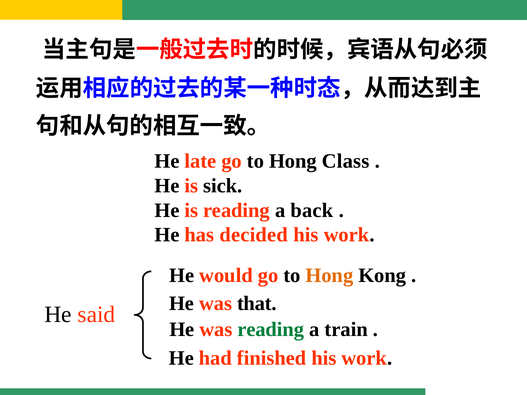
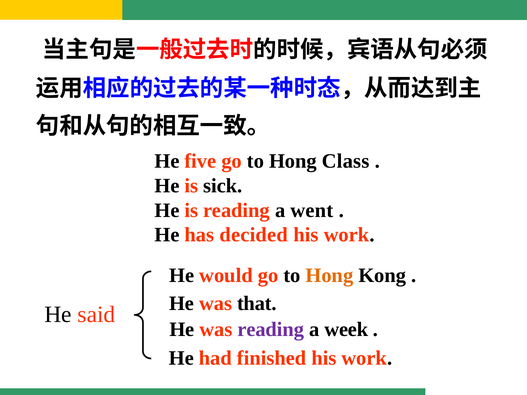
late: late -> five (200, 161)
back: back -> went (312, 210)
reading colour: green -> purple (271, 329)
train: train -> week (346, 329)
